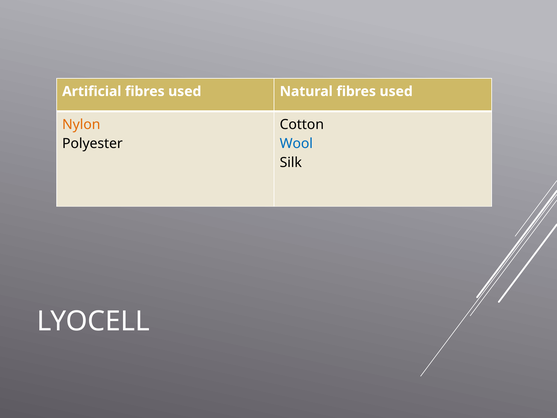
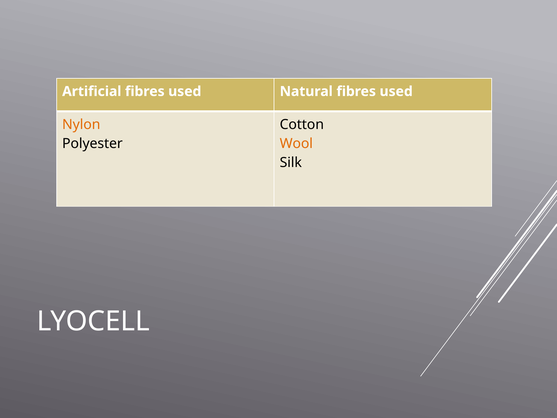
Wool colour: blue -> orange (296, 143)
